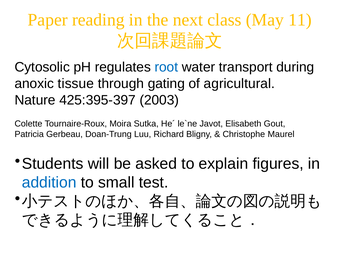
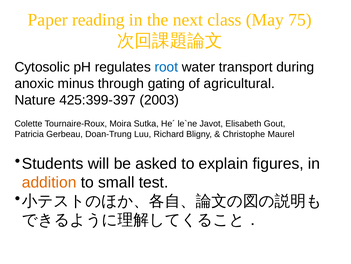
11: 11 -> 75 (300, 20)
tissue: tissue -> minus (76, 83)
425:395-397: 425:395-397 -> 425:399-397 (98, 100)
addition colour: blue -> orange (49, 182)
